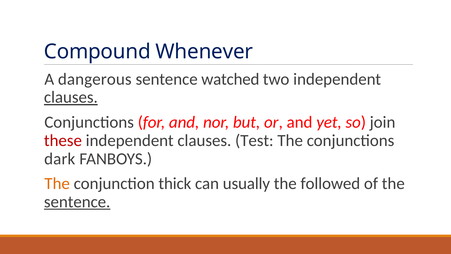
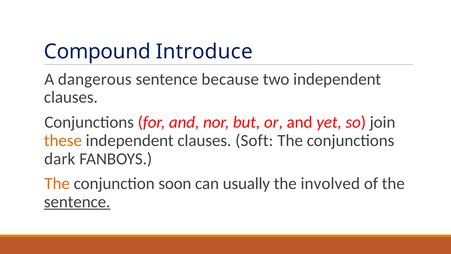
Whenever: Whenever -> Introduce (204, 52)
watched: watched -> because (230, 79)
clauses underline: present -> none (71, 97)
these colour: red -> orange (63, 140)
Test: Test -> Soft (254, 140)
thick: thick -> soon (175, 184)
followed: followed -> involved (330, 184)
